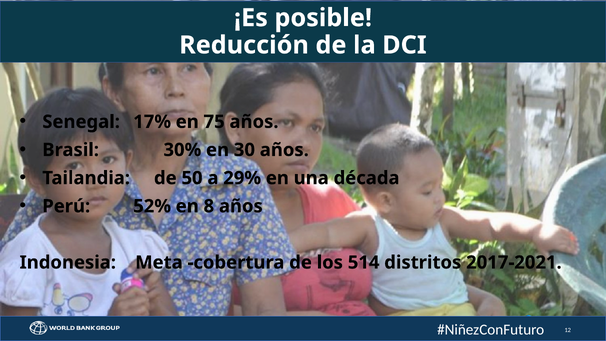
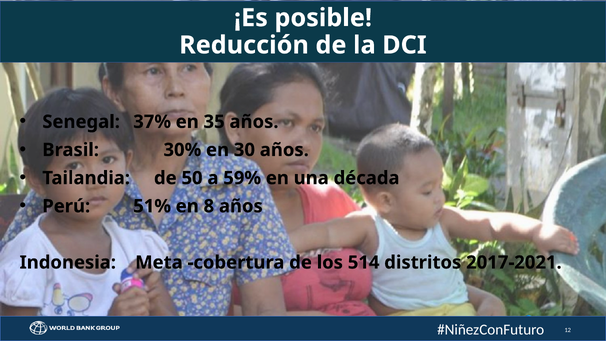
17%: 17% -> 37% (152, 122)
75: 75 -> 35 (214, 122)
29%: 29% -> 59% (242, 178)
52%: 52% -> 51% (152, 206)
